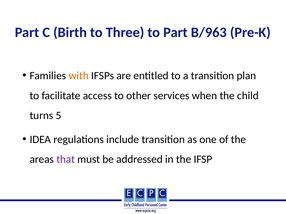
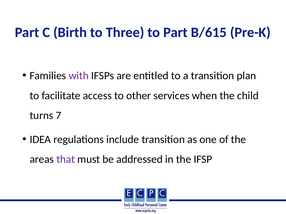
B/963: B/963 -> B/615 (209, 32)
with colour: orange -> purple (79, 76)
5: 5 -> 7 (59, 116)
